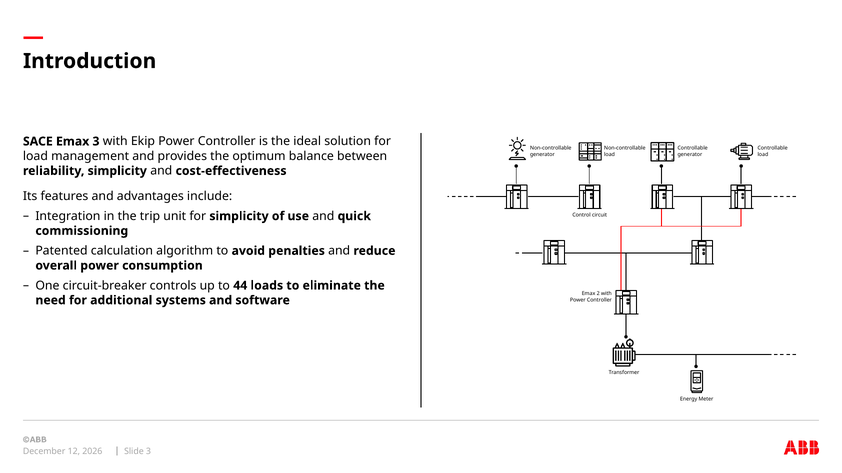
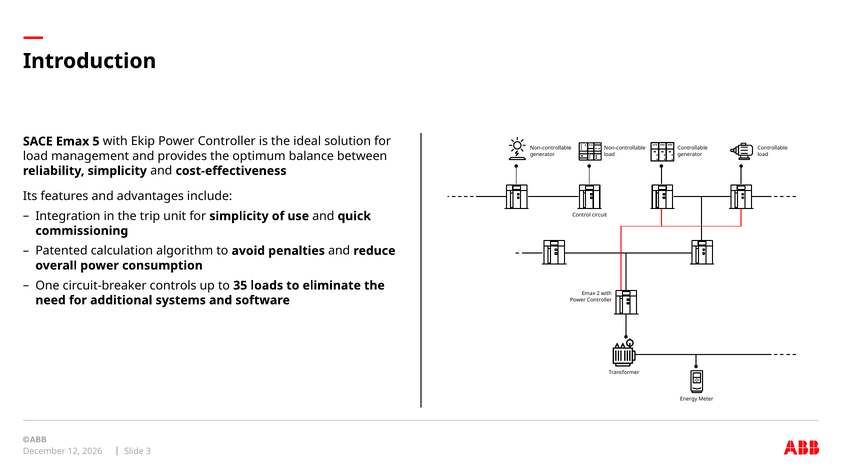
Emax 3: 3 -> 5 (96, 142)
44: 44 -> 35 (240, 286)
